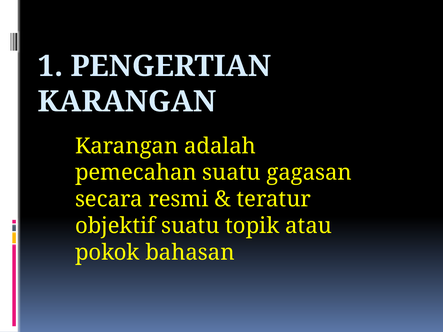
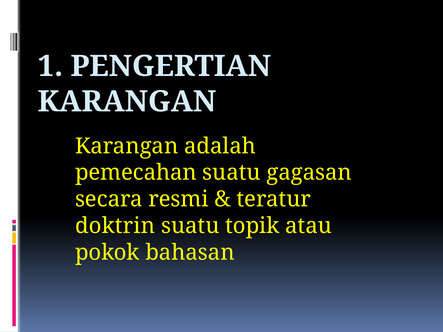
objektif: objektif -> doktrin (115, 226)
